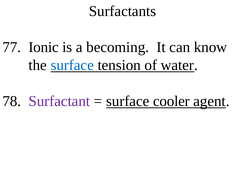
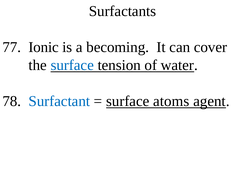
know: know -> cover (210, 47)
Surfactant colour: purple -> blue (59, 101)
cooler: cooler -> atoms (171, 101)
